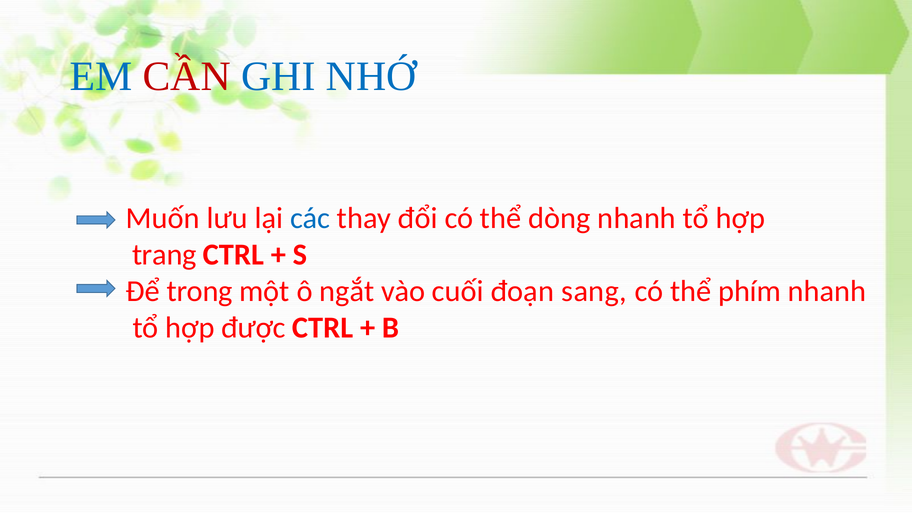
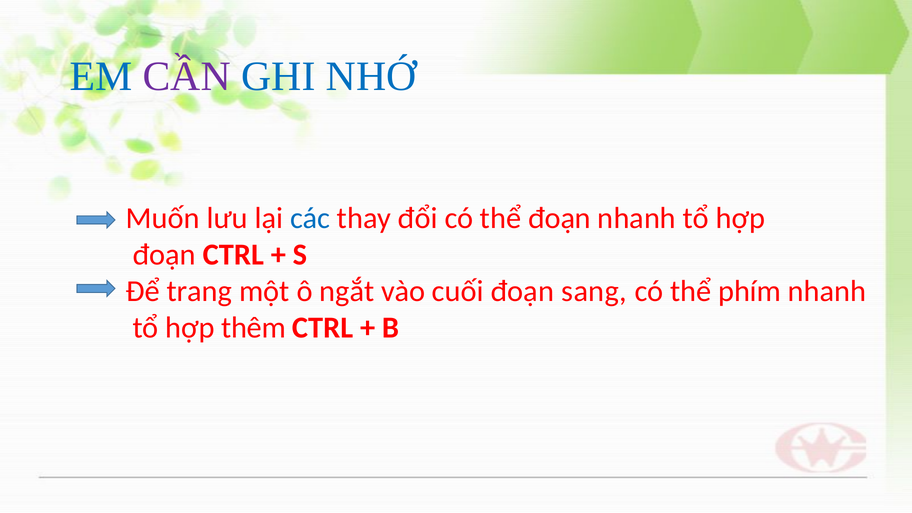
CẦN colour: red -> purple (187, 77)
thể dòng: dòng -> đoạn (559, 218)
trang: trang -> đoạn (164, 255)
trong: trong -> trang (199, 291)
được: được -> thêm (253, 328)
